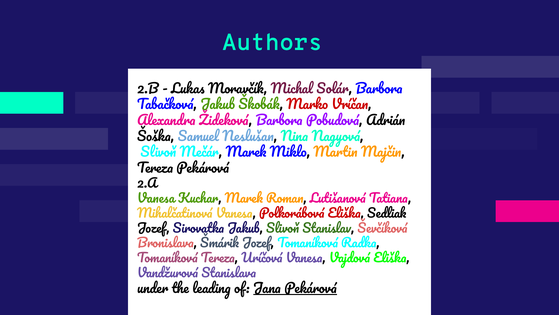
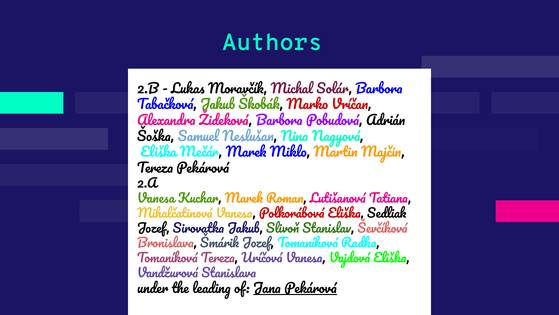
Slivoň: Slivoň -> Eliška (158, 152)
